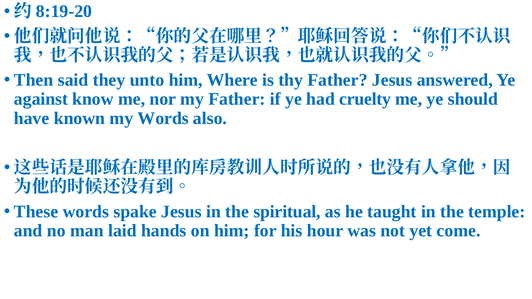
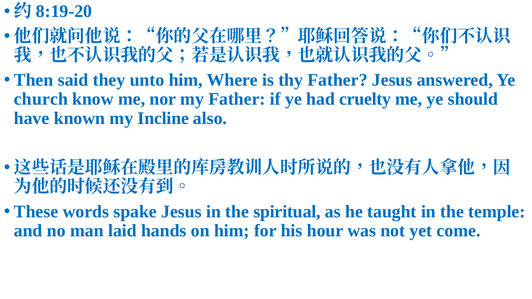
against: against -> church (41, 99)
my Words: Words -> Incline (163, 118)
